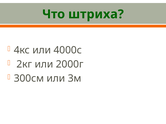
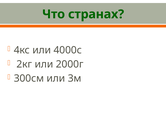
штриха: штриха -> странах (96, 14)
